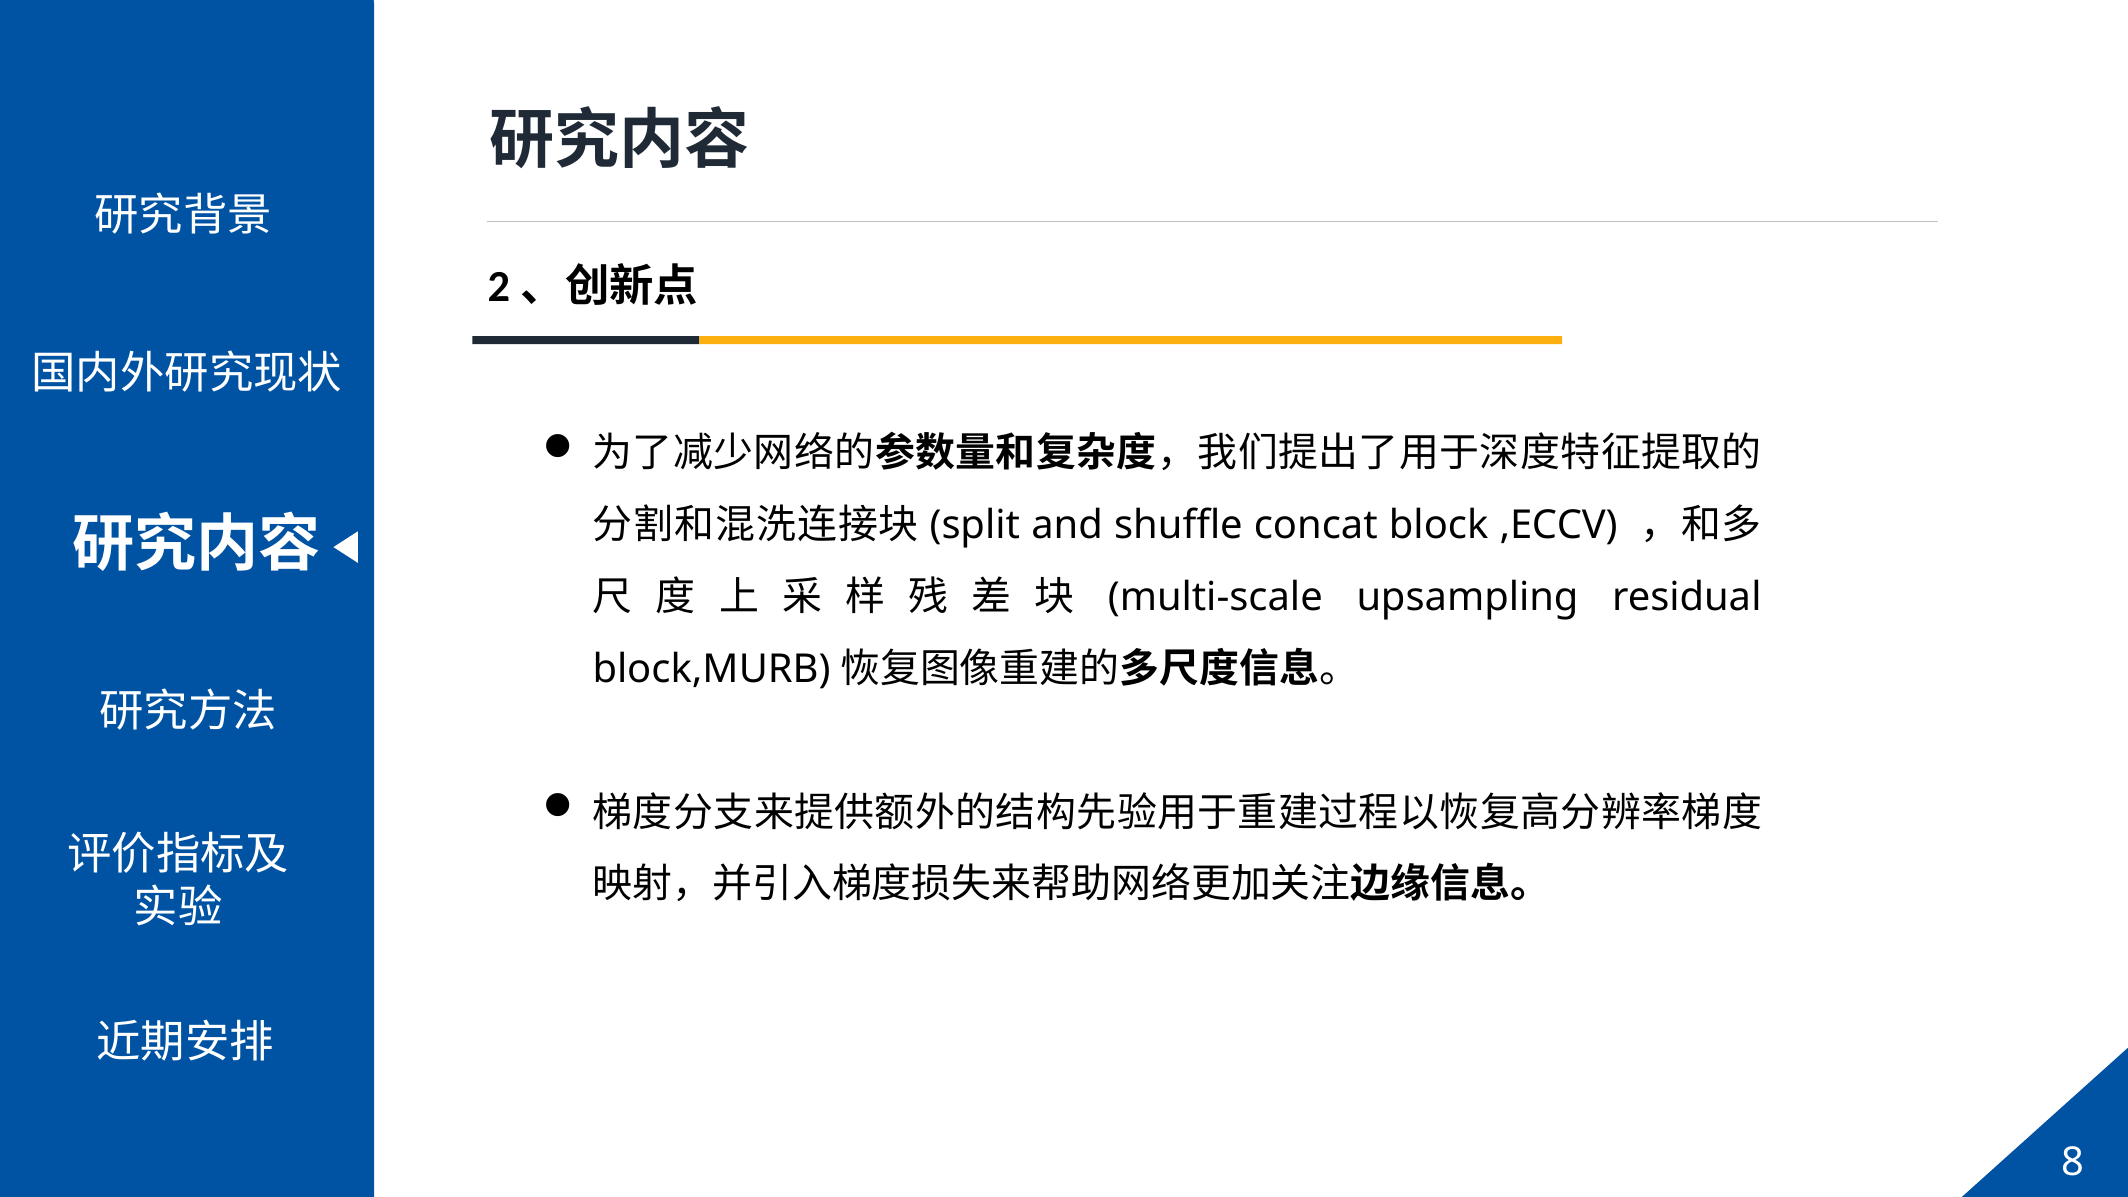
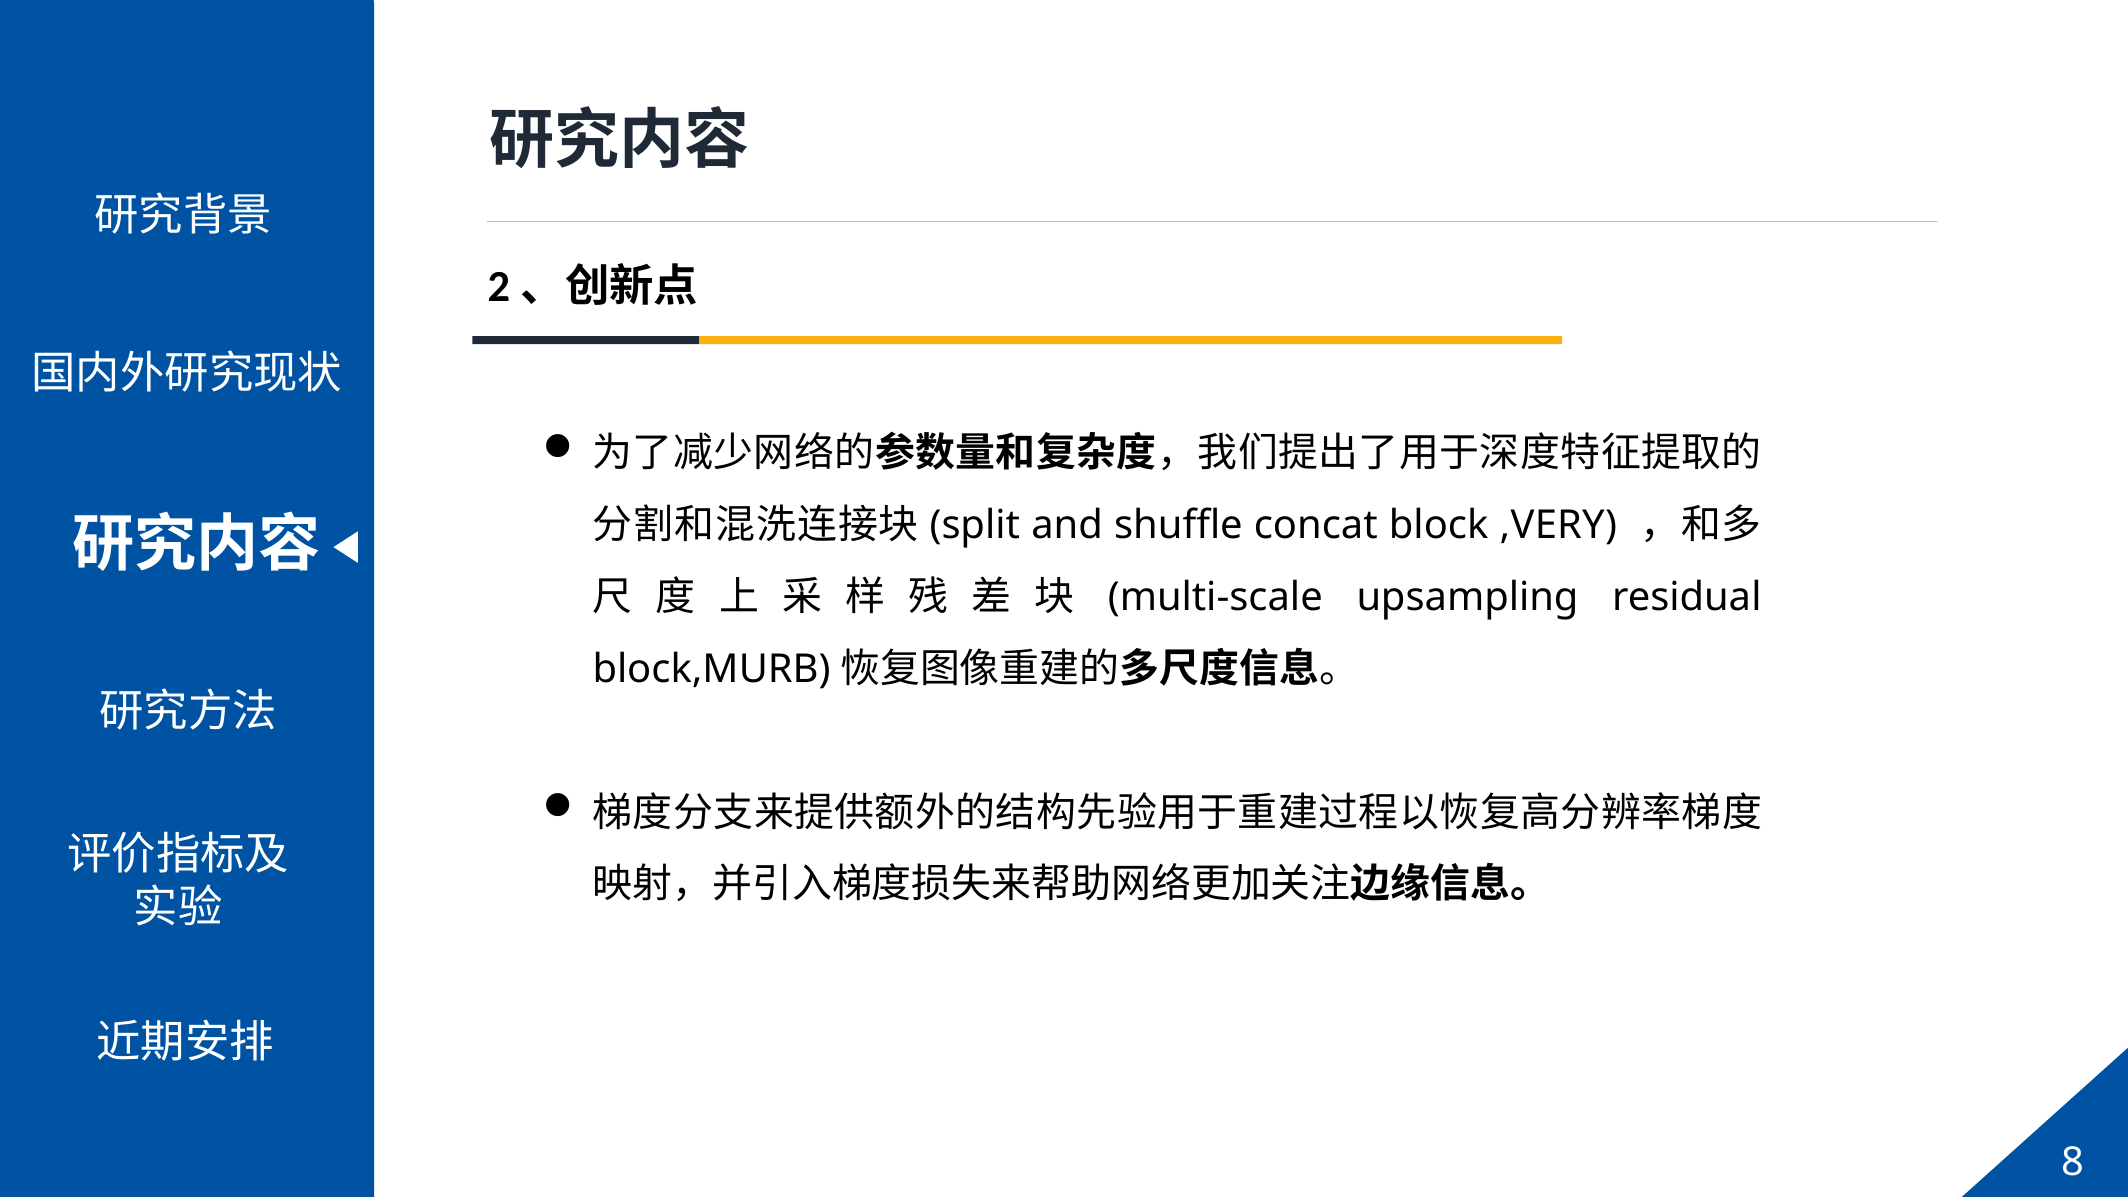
,ECCV: ,ECCV -> ,VERY (1558, 526)
